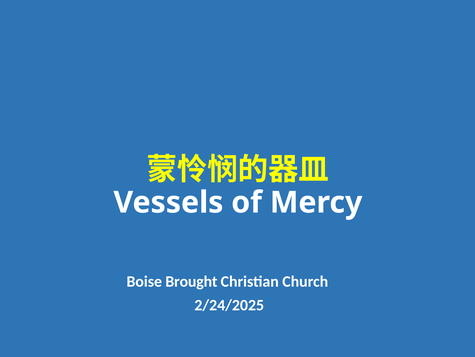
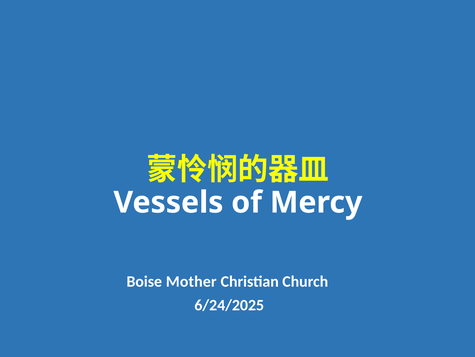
Brought: Brought -> Mother (191, 281)
2/24/2025: 2/24/2025 -> 6/24/2025 (229, 305)
